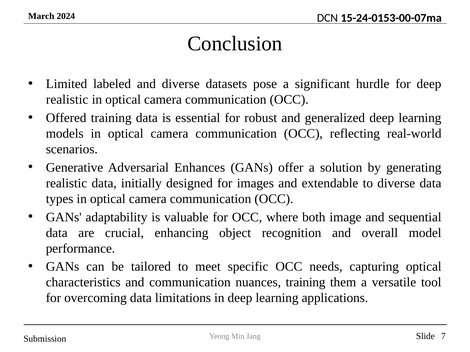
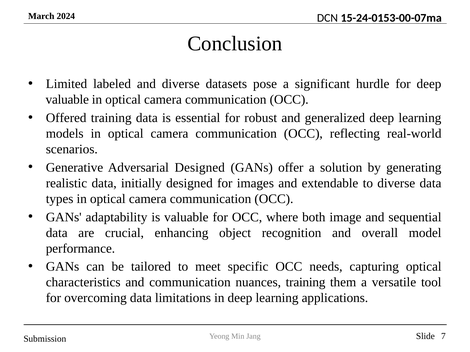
realistic: realistic -> valuable (67, 100)
Adversarial Enhances: Enhances -> Designed (200, 168)
